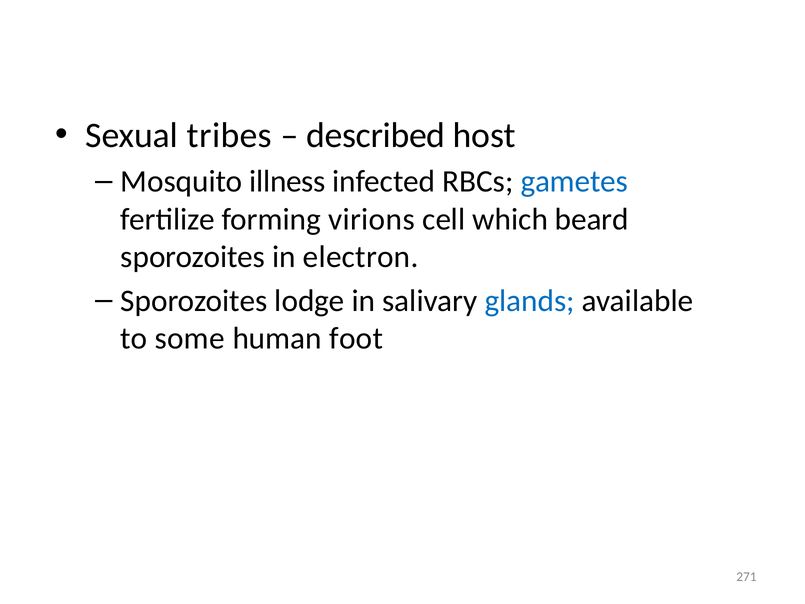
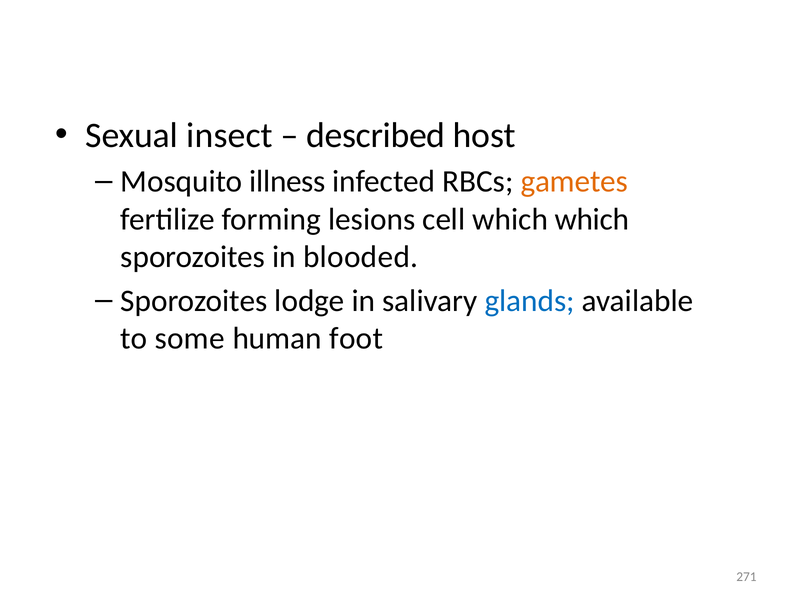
tribes: tribes -> insect (230, 135)
gametes colour: blue -> orange (574, 182)
virions: virions -> lesions (372, 219)
which beard: beard -> which (592, 219)
electron: electron -> blooded (361, 257)
